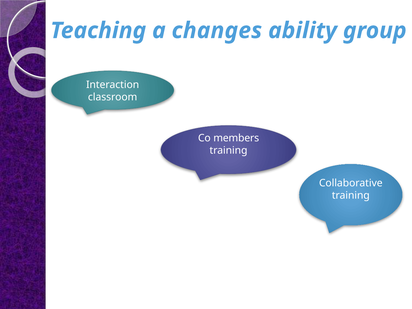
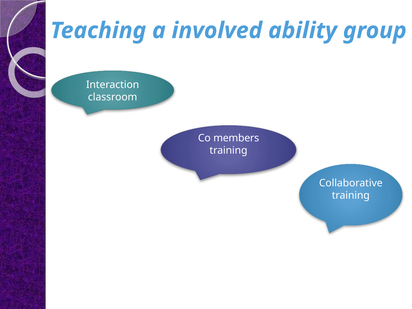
changes: changes -> involved (217, 31)
